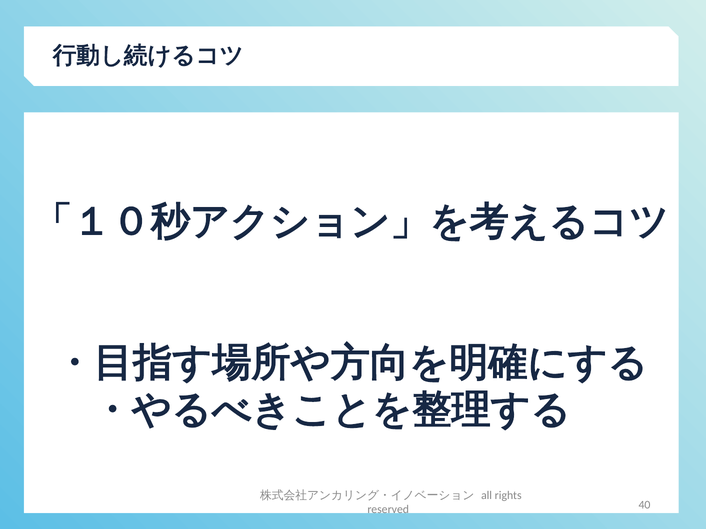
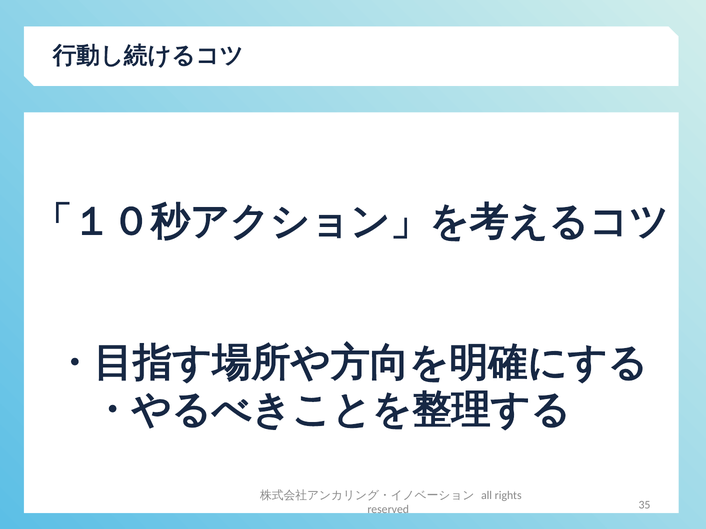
40: 40 -> 35 (644, 506)
